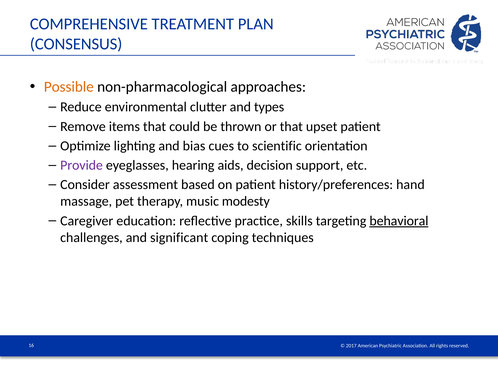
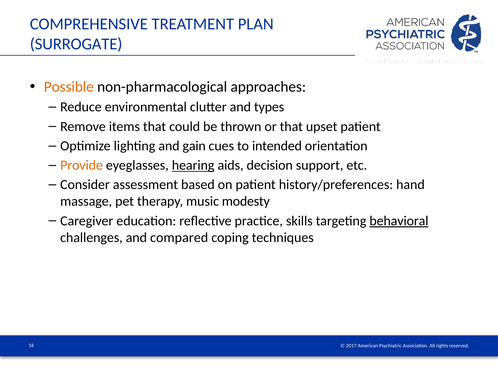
CONSENSUS: CONSENSUS -> SURROGATE (76, 44)
bias: bias -> gain (194, 146)
scientific: scientific -> intended (277, 146)
Provide colour: purple -> orange (82, 165)
hearing underline: none -> present (193, 165)
significant: significant -> compared (179, 237)
